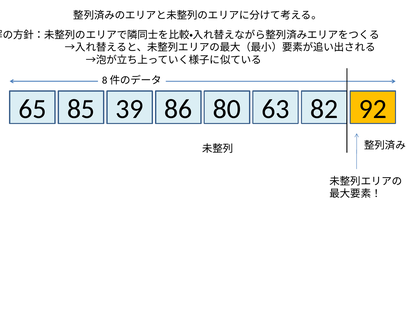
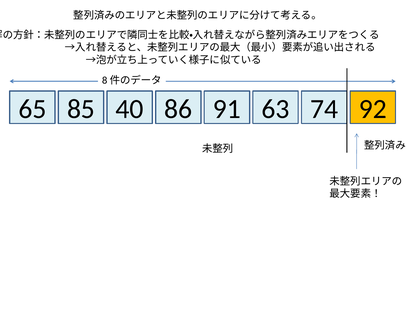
39: 39 -> 40 (130, 109)
80: 80 -> 91 (227, 109)
82: 82 -> 74 (324, 109)
